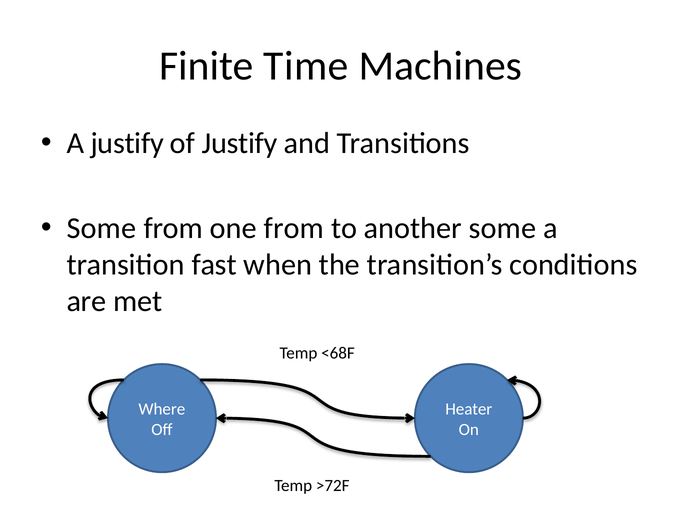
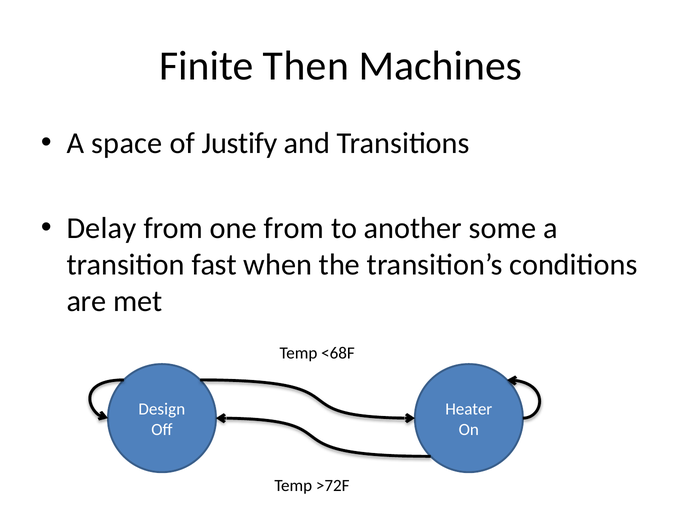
Time: Time -> Then (306, 66)
A justify: justify -> space (127, 143)
Some: Some -> Delay (101, 228)
Where: Where -> Design (162, 409)
